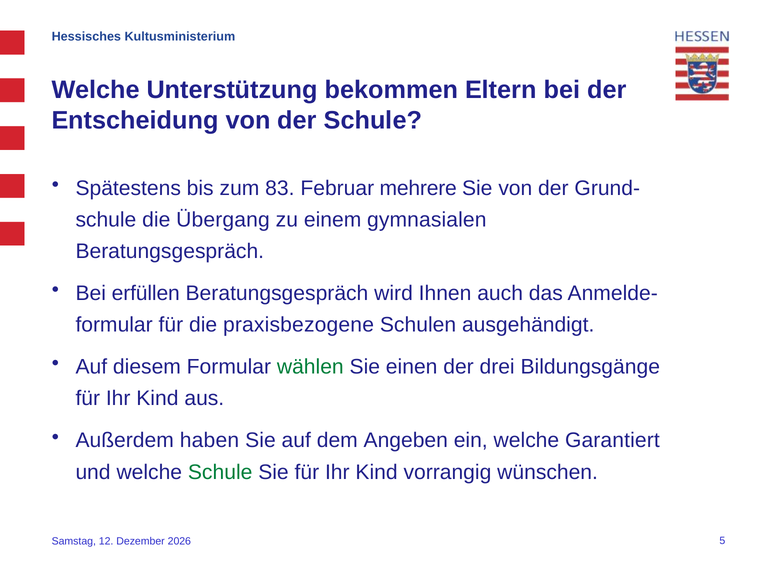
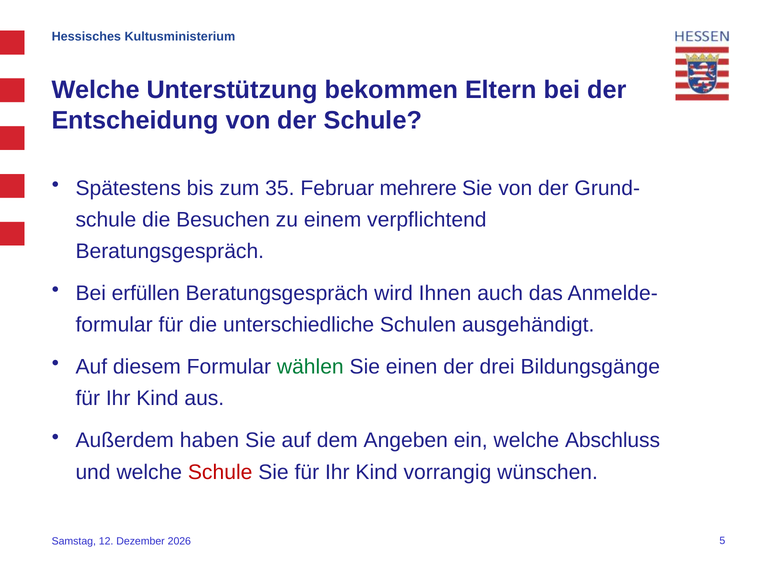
83: 83 -> 35 (280, 188)
Übergang: Übergang -> Besuchen (223, 220)
gymnasialen: gymnasialen -> verpflichtend (427, 220)
praxisbezogene: praxisbezogene -> unterschiedliche (299, 325)
Garantiert: Garantiert -> Abschluss (613, 441)
Schule colour: green -> red (220, 472)
